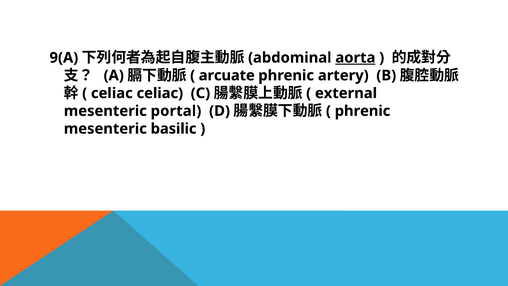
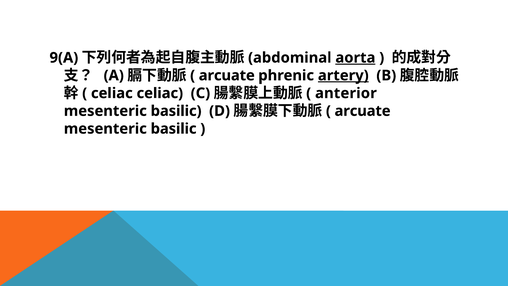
artery underline: none -> present (343, 75)
external: external -> anterior (346, 93)
portal: portal -> basilic (176, 111)
phrenic: phrenic -> arcuate (363, 111)
